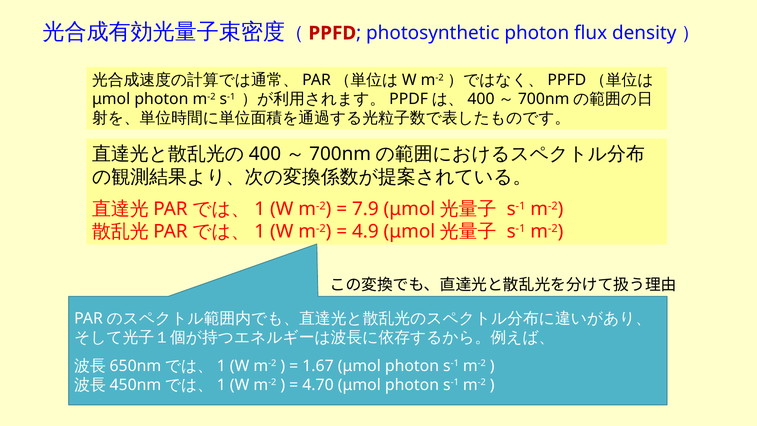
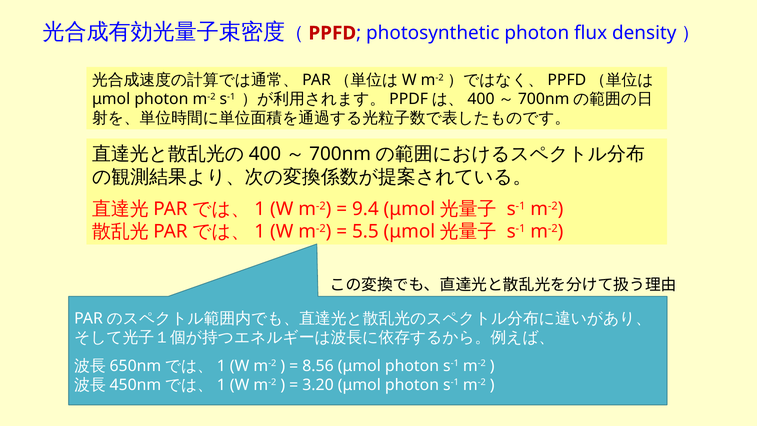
7.9: 7.9 -> 9.4 (365, 209)
4.9: 4.9 -> 5.5 (365, 232)
1.67: 1.67 -> 8.56 (318, 366)
4.70: 4.70 -> 3.20 (318, 385)
